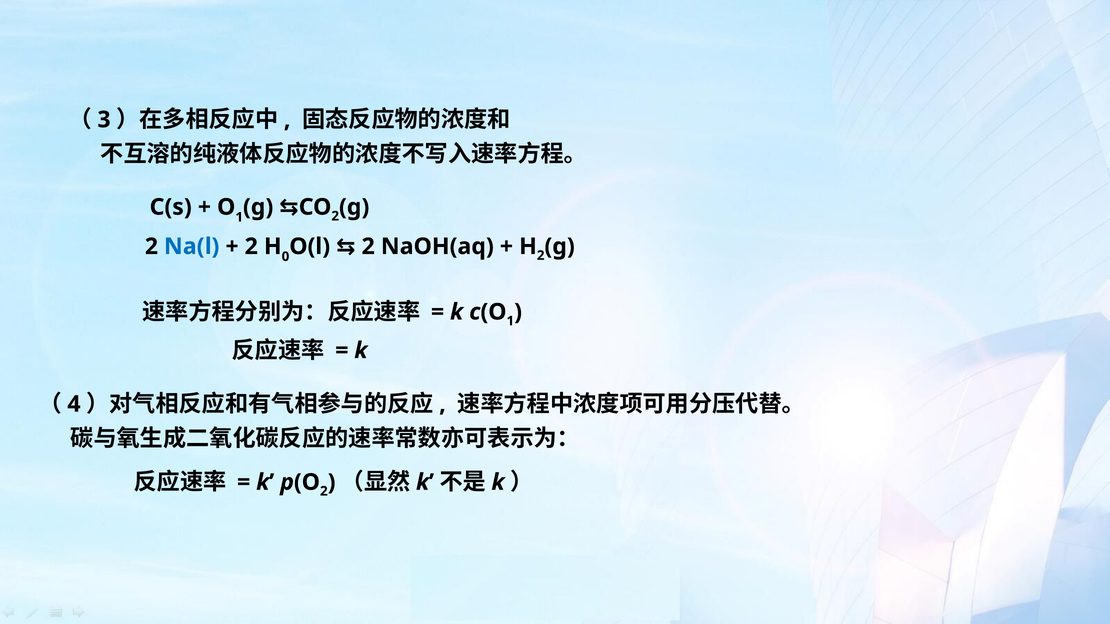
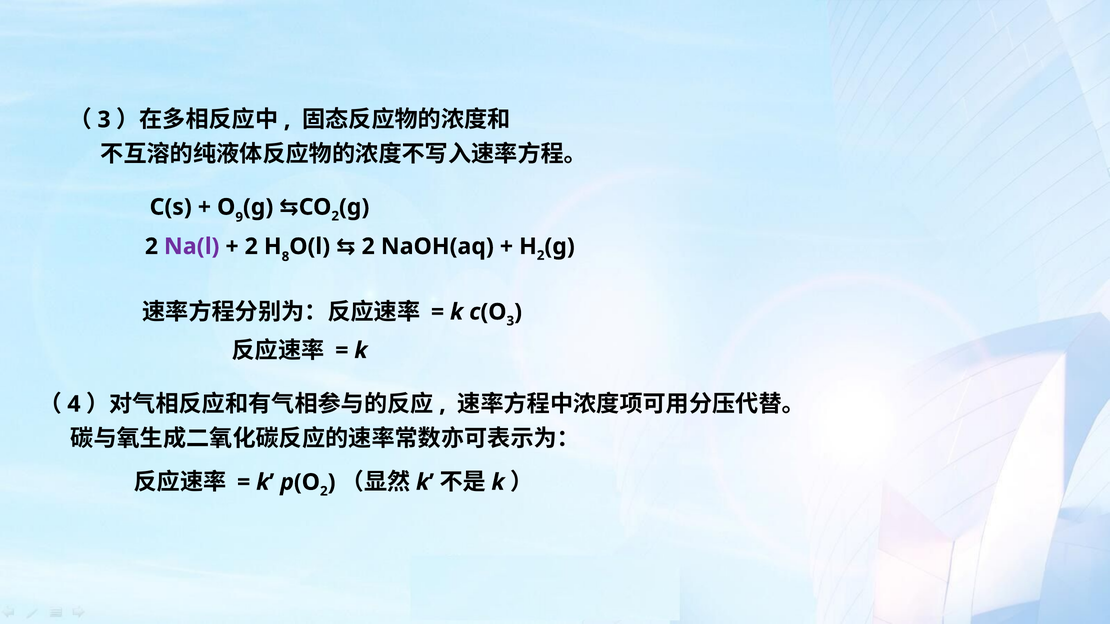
1: 1 -> 9 (239, 217)
Na(l colour: blue -> purple (192, 247)
0: 0 -> 8 (285, 257)
1: 1 -> 3 (510, 321)
